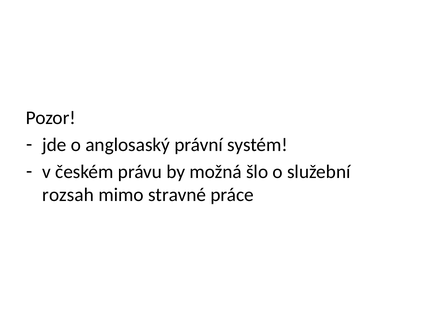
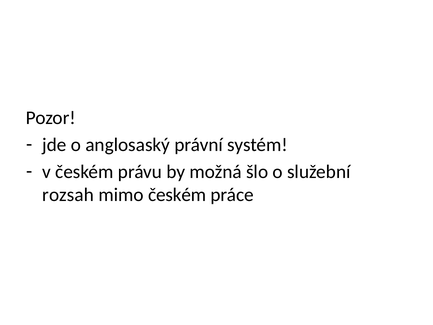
mimo stravné: stravné -> českém (177, 195)
